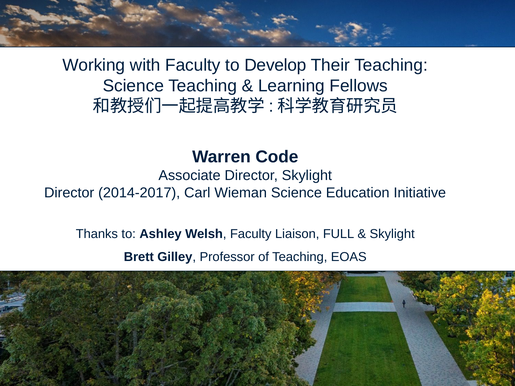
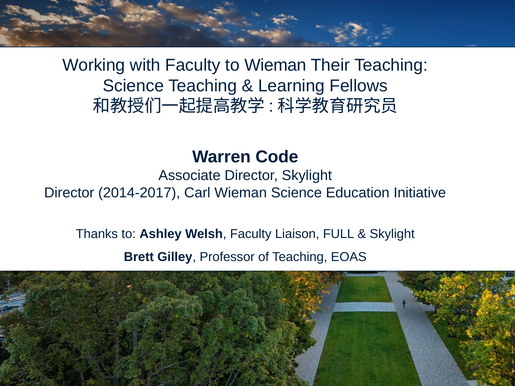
to Develop: Develop -> Wieman (275, 65)
